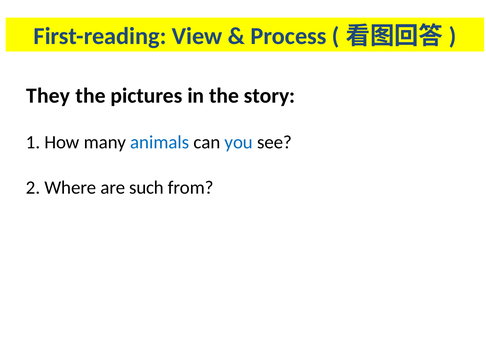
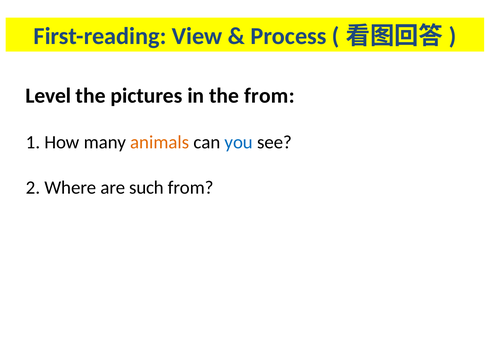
They: They -> Level (48, 96)
the story: story -> from (269, 96)
animals colour: blue -> orange (160, 143)
